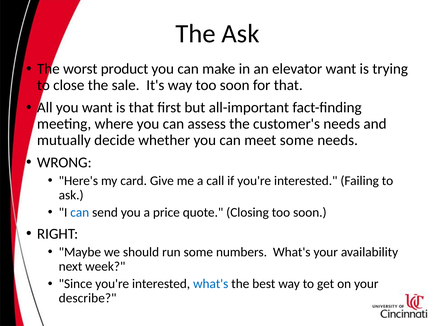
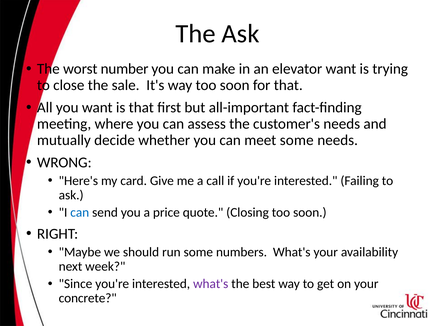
product: product -> number (125, 69)
what's colour: blue -> purple (211, 284)
describe: describe -> concrete (88, 298)
